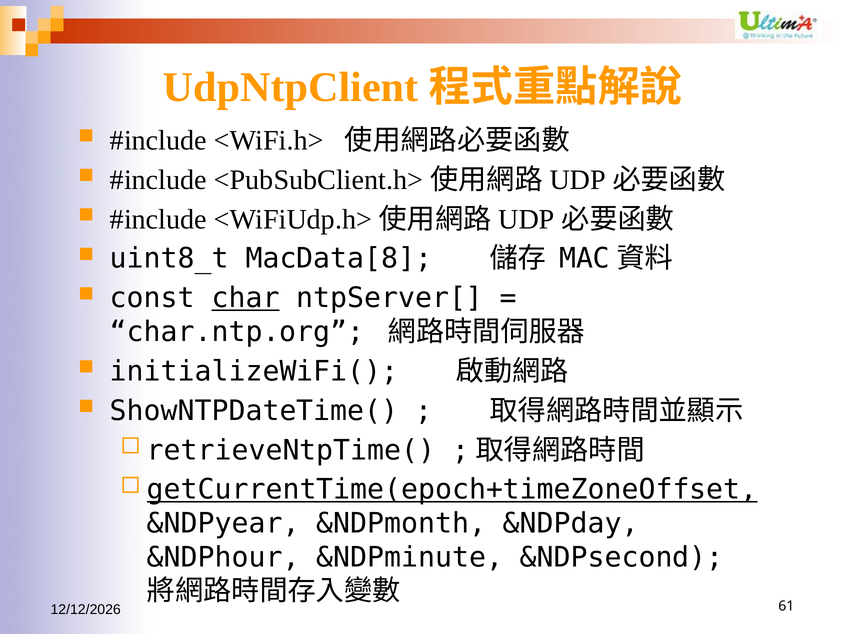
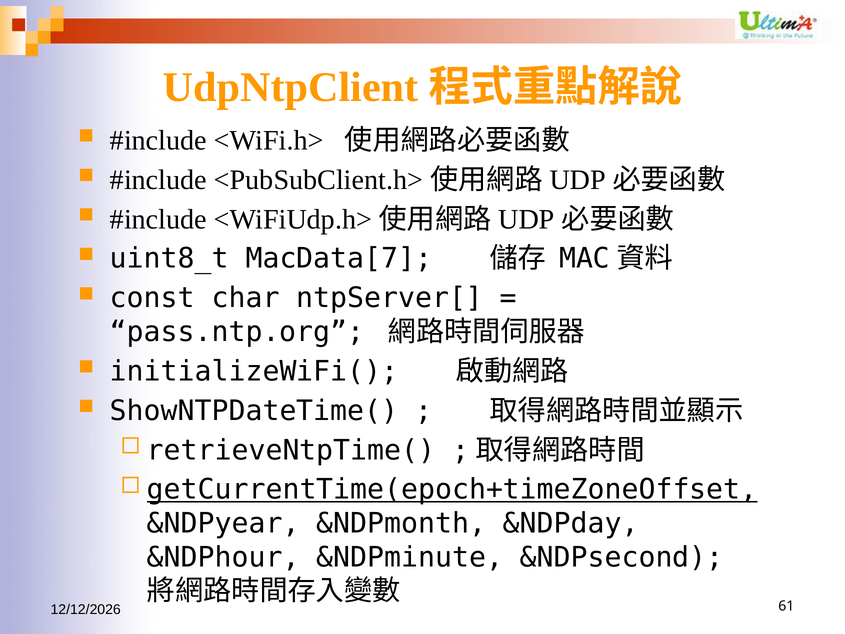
MacData[8: MacData[8 -> MacData[7 (339, 259)
char underline: present -> none (246, 298)
char.ntp.org: char.ntp.org -> pass.ntp.org (237, 332)
